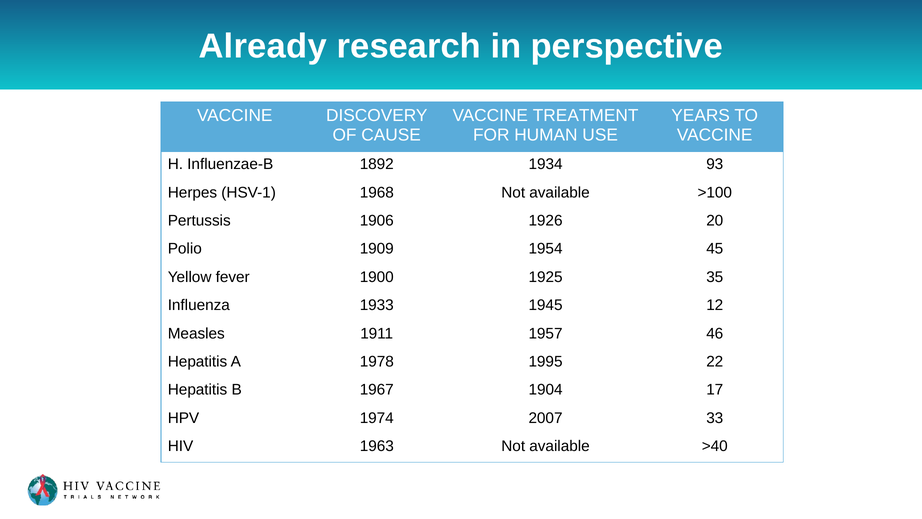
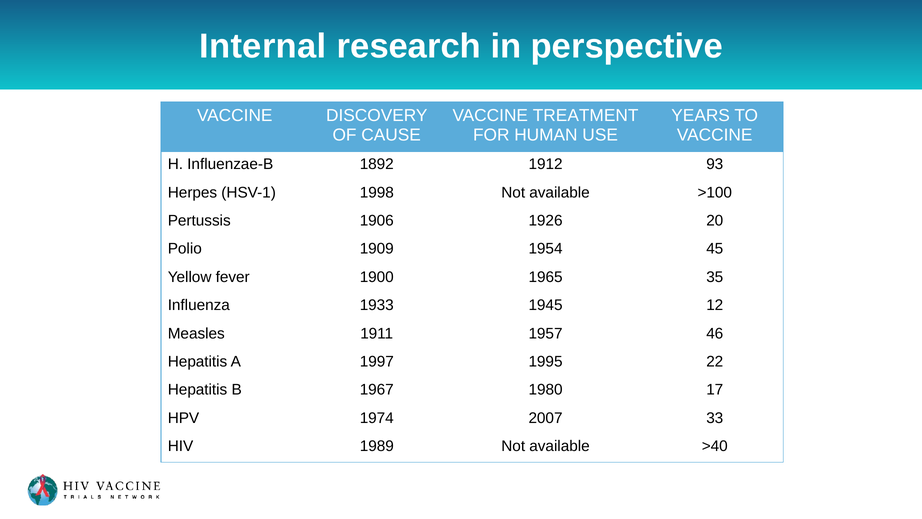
Already: Already -> Internal (263, 46)
1934: 1934 -> 1912 (546, 164)
1968: 1968 -> 1998 (377, 192)
1925: 1925 -> 1965 (546, 277)
1978: 1978 -> 1997 (377, 361)
1904: 1904 -> 1980 (546, 390)
1963: 1963 -> 1989 (377, 446)
